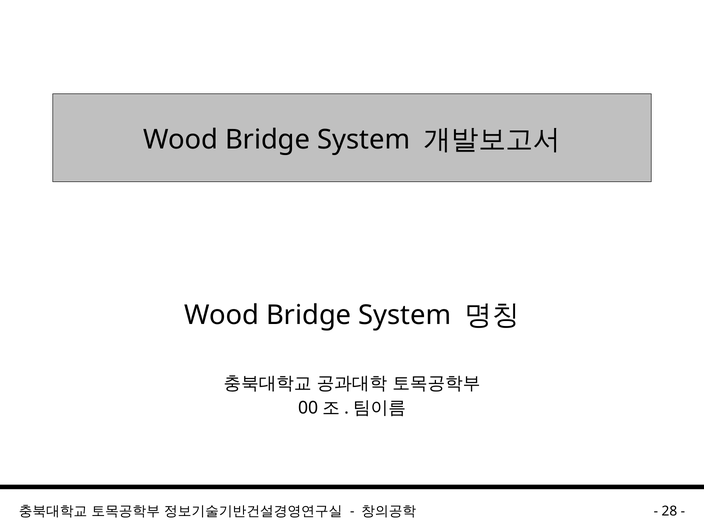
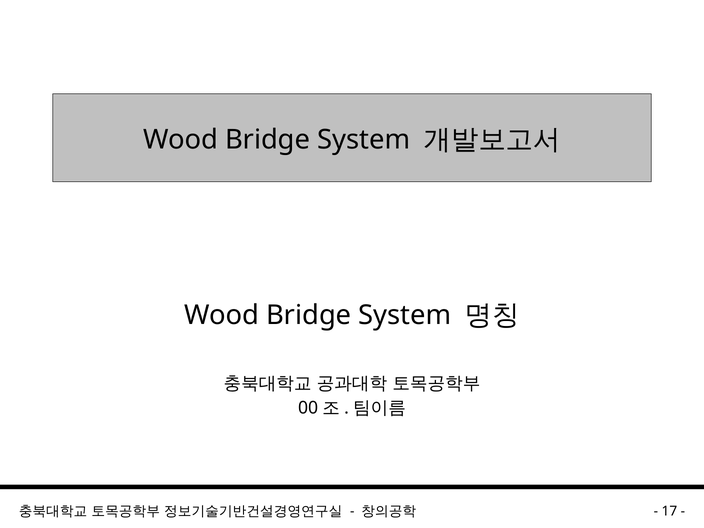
28: 28 -> 17 (669, 511)
